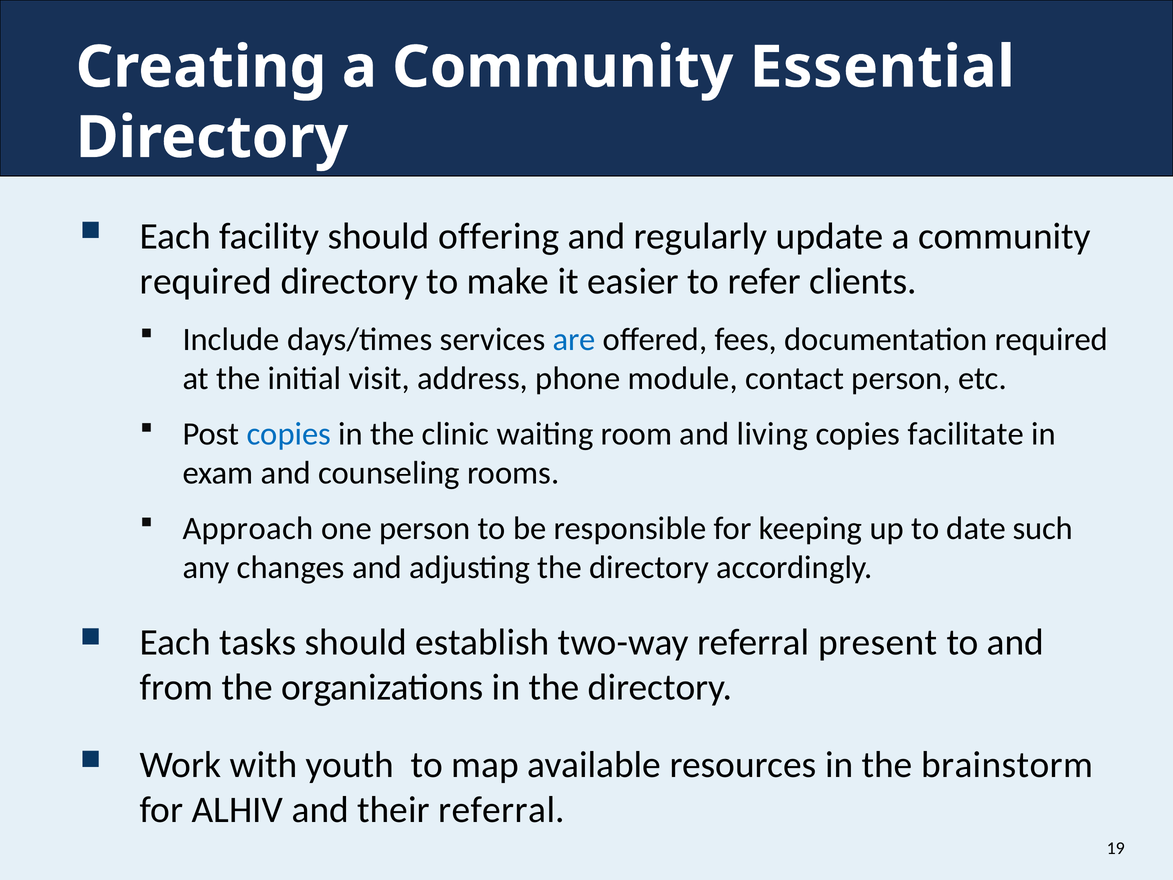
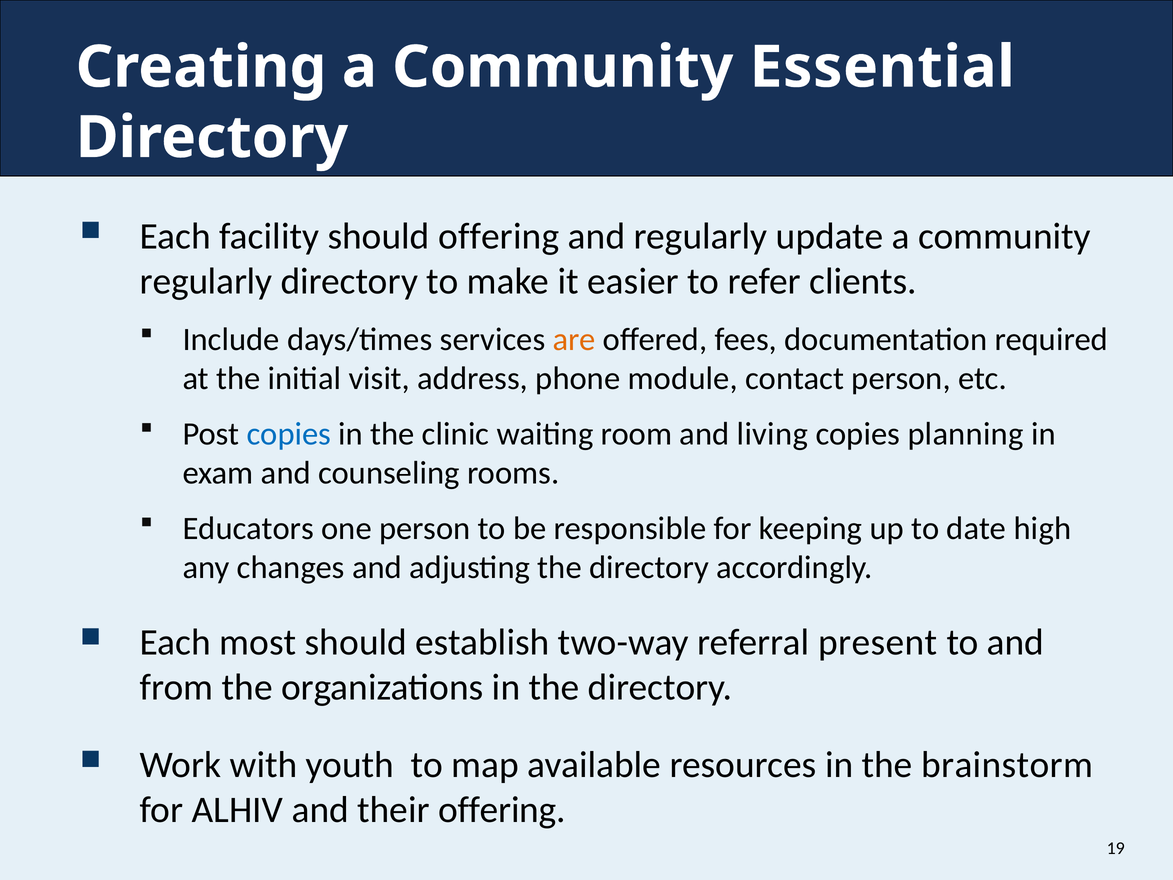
required: required -> regularly (206, 281)
are colour: blue -> orange (574, 339)
facilitate: facilitate -> planning (966, 434)
Approach: Approach -> Educators (248, 528)
such: such -> high (1043, 528)
tasks: tasks -> most (258, 642)
their referral: referral -> offering (502, 810)
